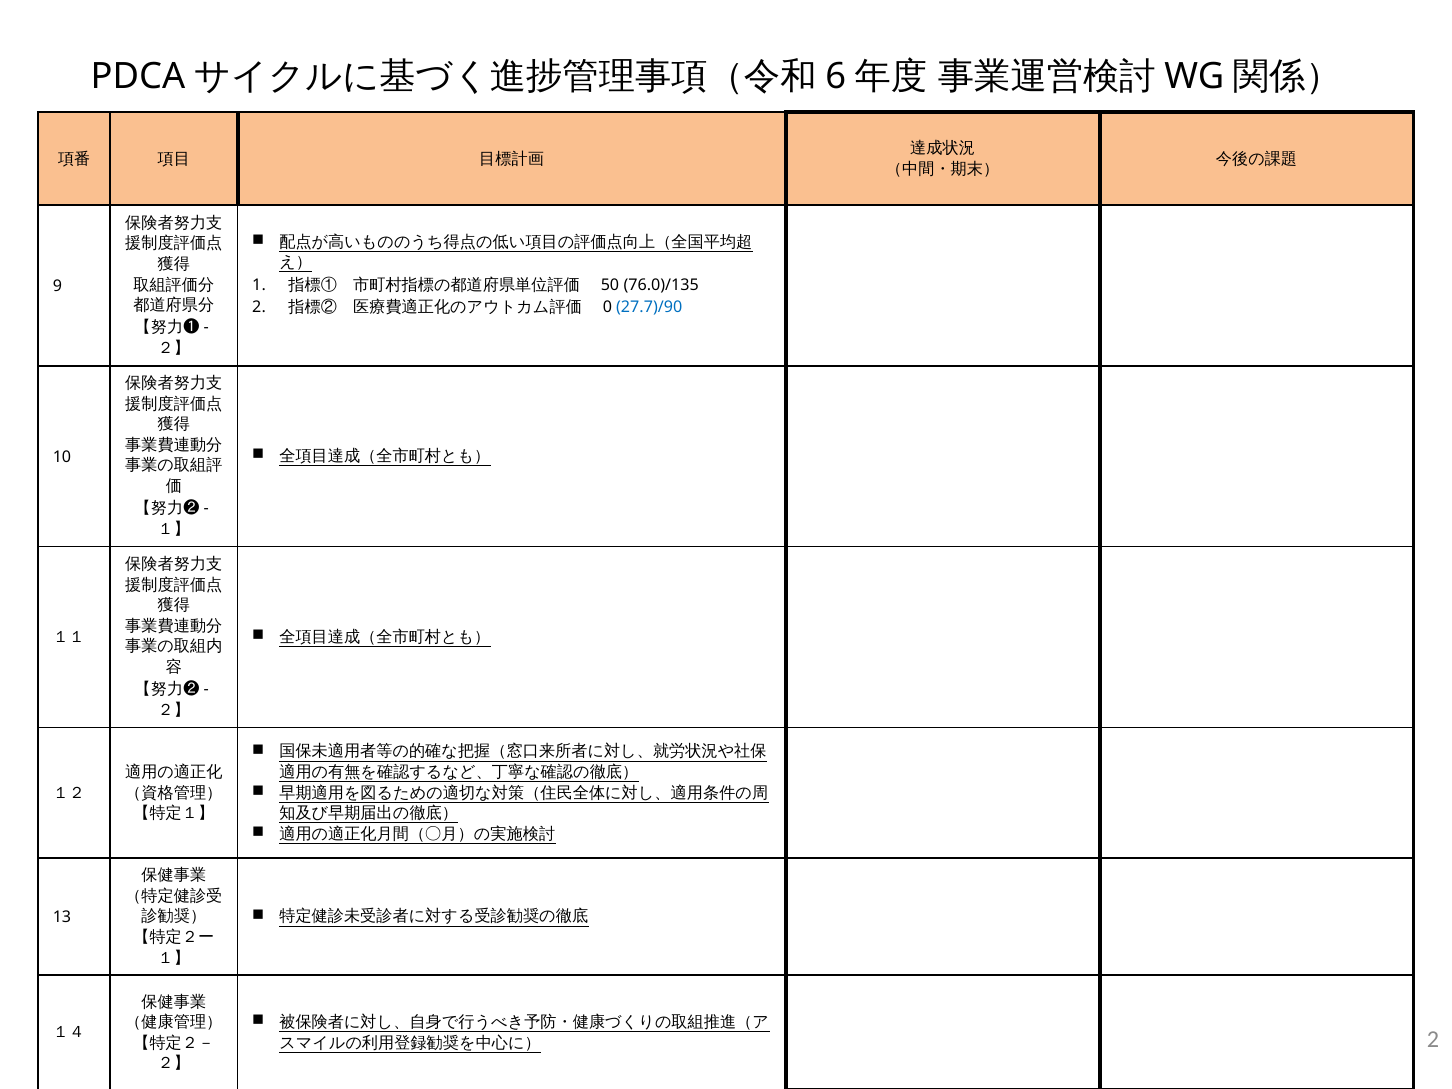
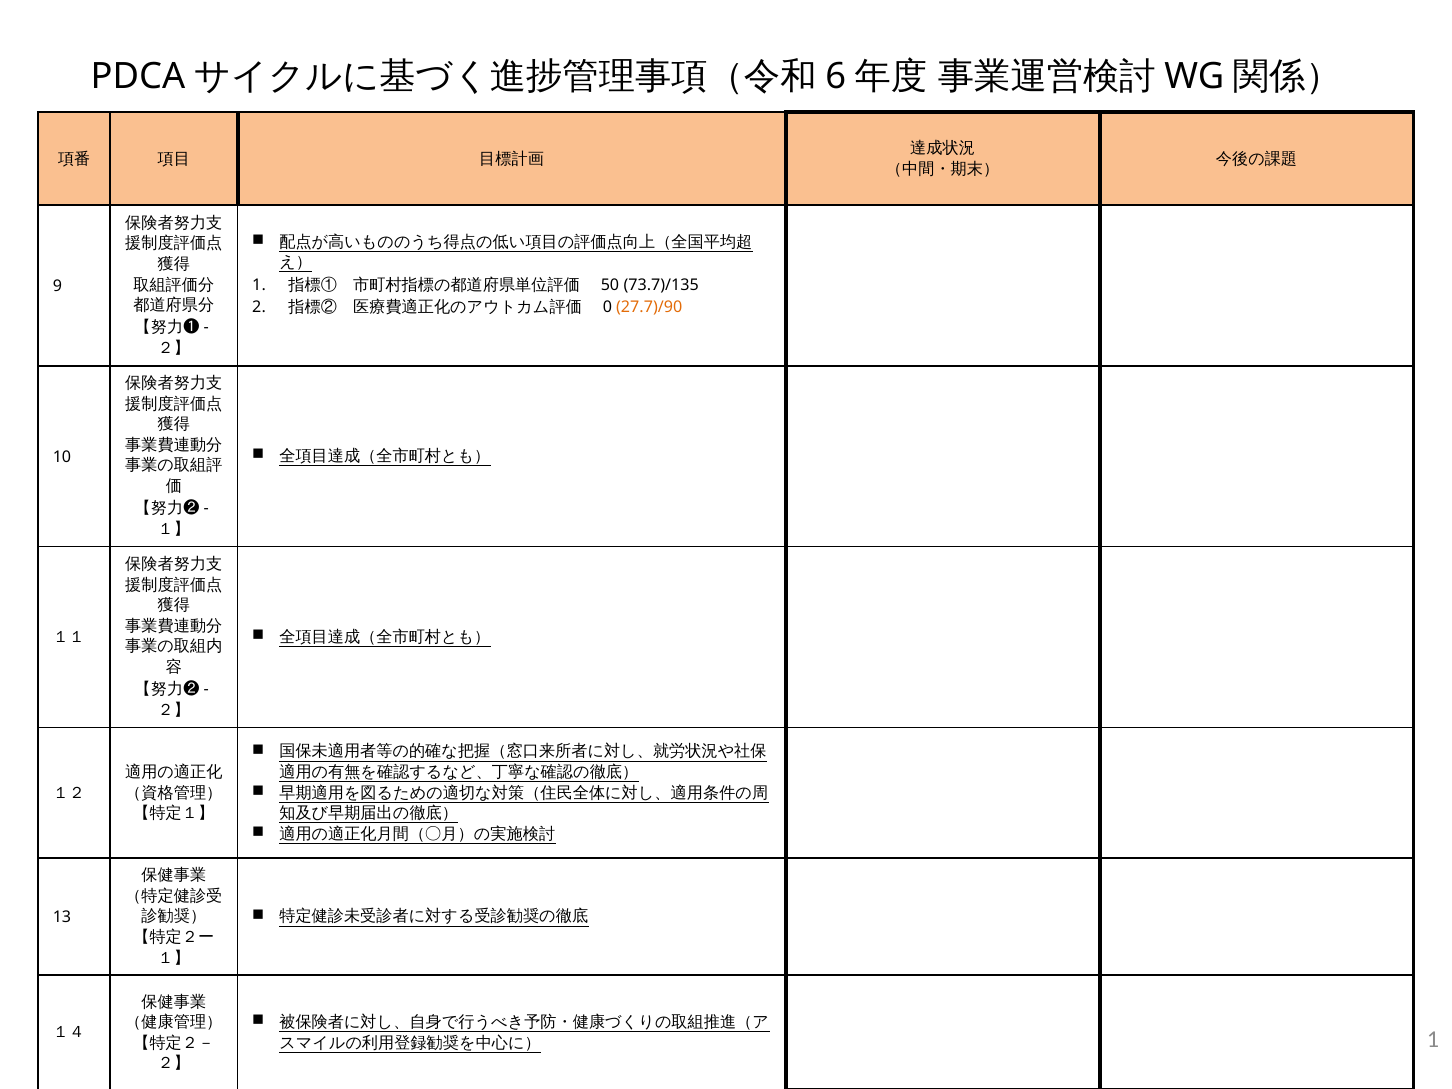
76.0)/135: 76.0)/135 -> 73.7)/135 (661, 285)
27.7)/90 colour: blue -> orange (649, 307)
2: 2 -> 1 (1433, 1040)
